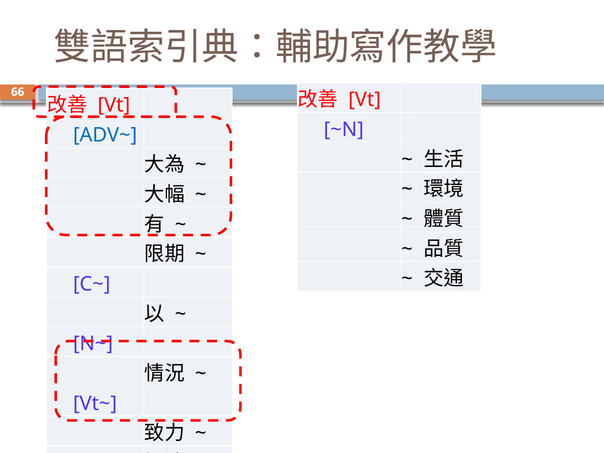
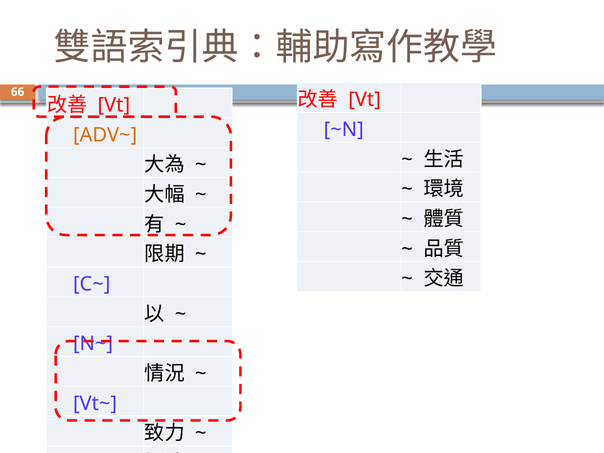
ADV~ colour: blue -> orange (105, 135)
